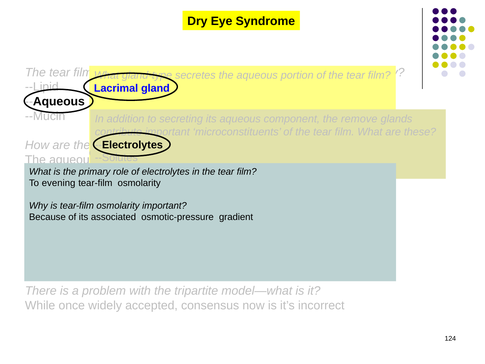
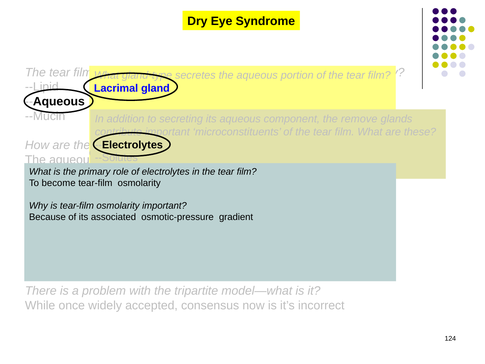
evening: evening -> become (59, 183)
